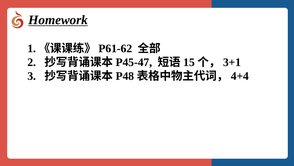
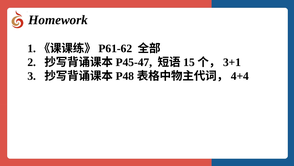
Homework underline: present -> none (58, 20)
